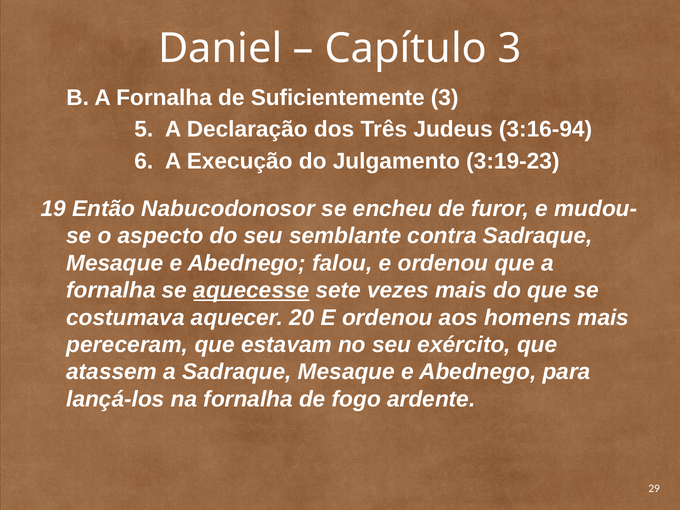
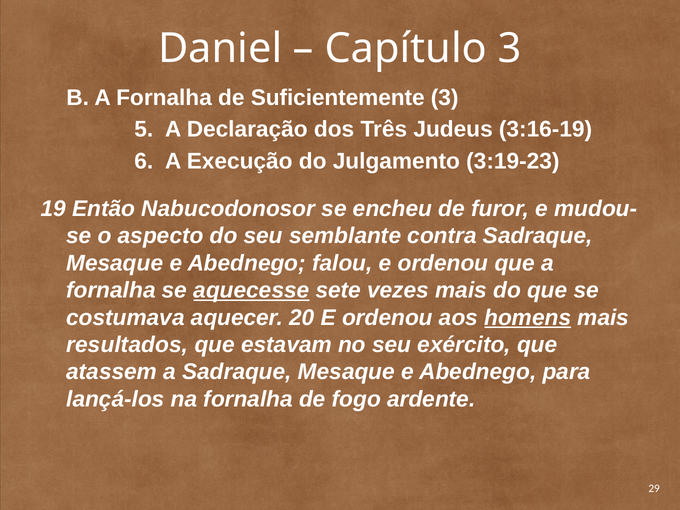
3:16-94: 3:16-94 -> 3:16-19 (546, 129)
homens underline: none -> present (528, 318)
pereceram: pereceram -> resultados (127, 345)
